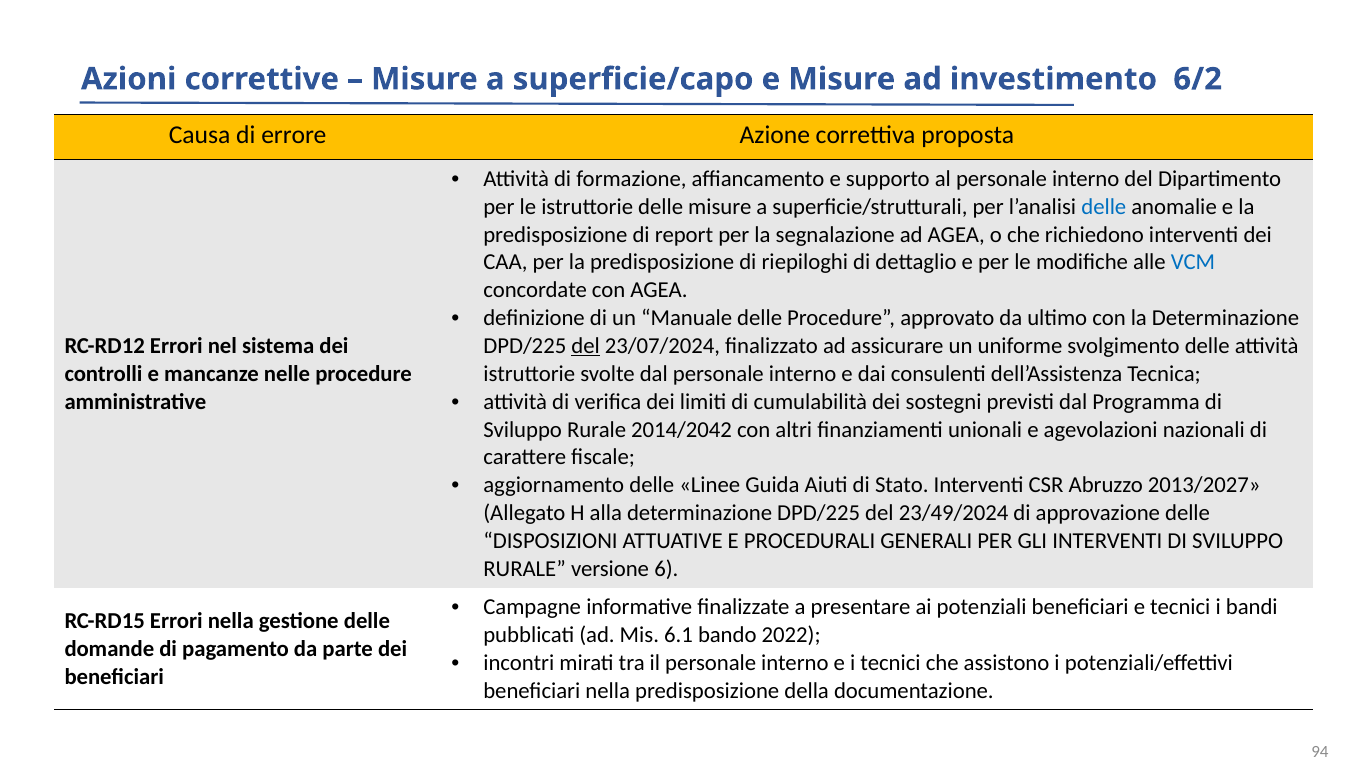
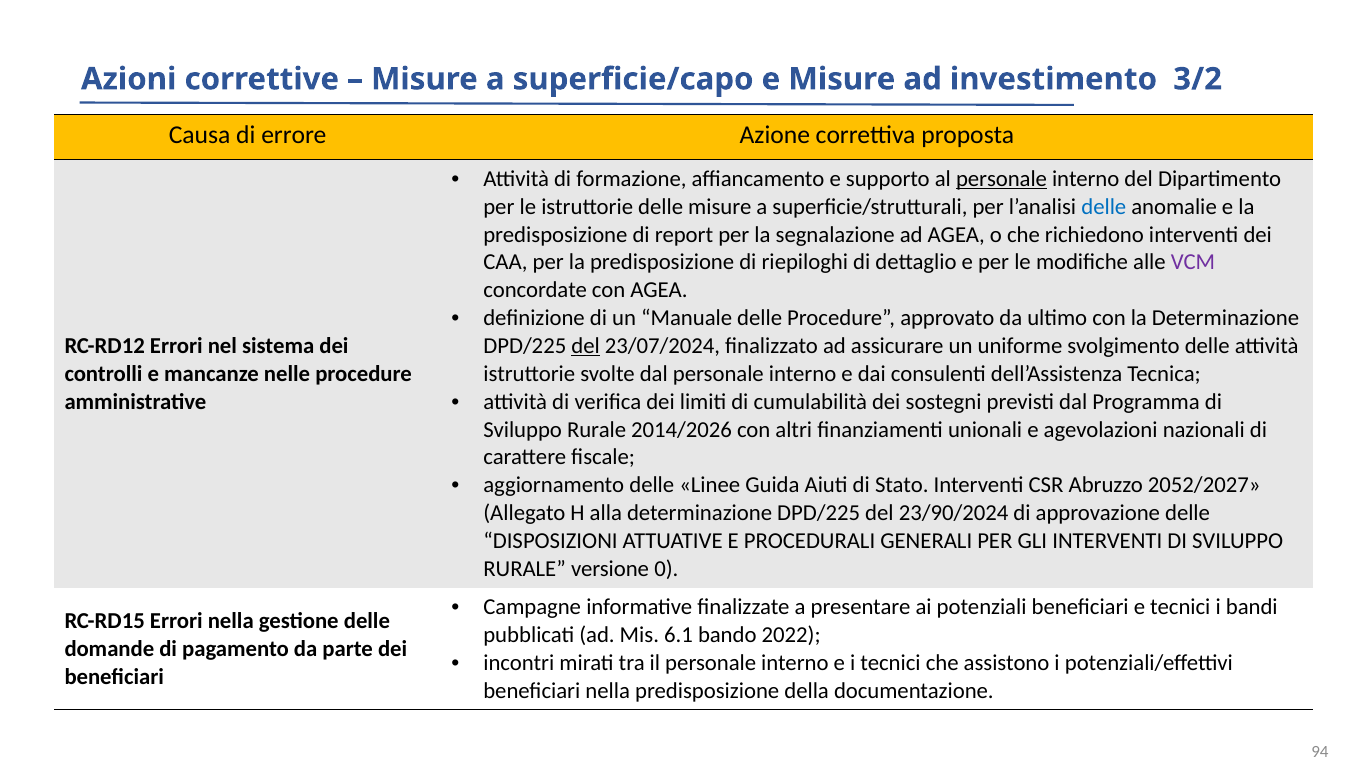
6/2: 6/2 -> 3/2 (1198, 79)
personale underline: none -> present (1002, 179)
VCM colour: blue -> purple (1193, 262)
2014/2042: 2014/2042 -> 2014/2026 (682, 430)
2013/2027: 2013/2027 -> 2052/2027 (1204, 485)
23/49/2024: 23/49/2024 -> 23/90/2024 (954, 513)
6: 6 -> 0 (666, 569)
